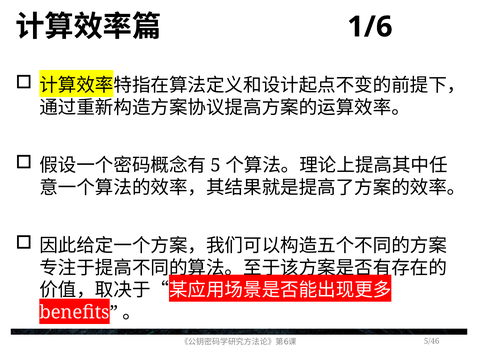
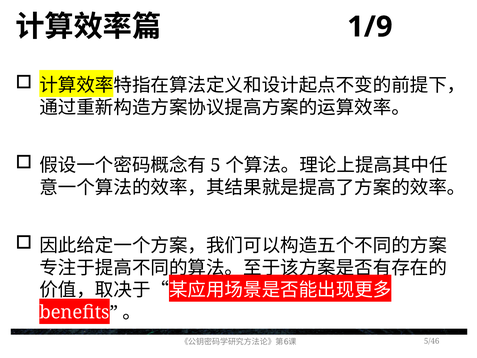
1/6: 1/6 -> 1/9 (370, 27)
